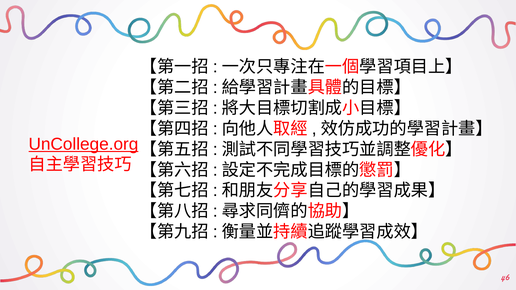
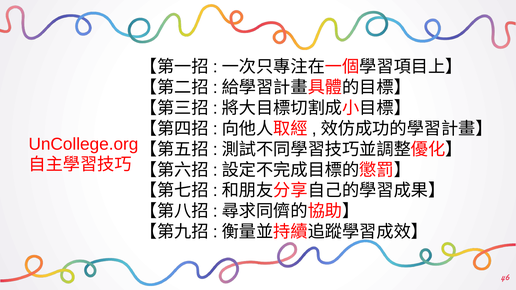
UnCollege.org underline: present -> none (83, 144)
